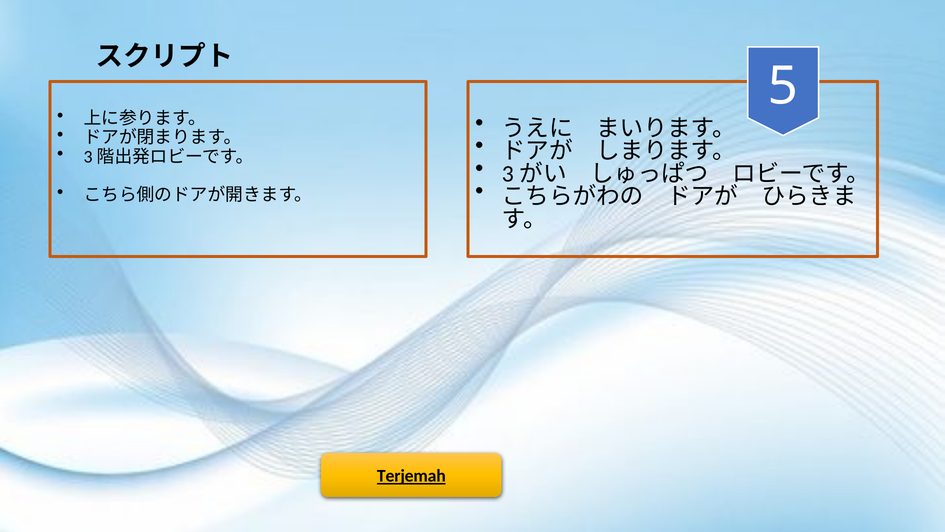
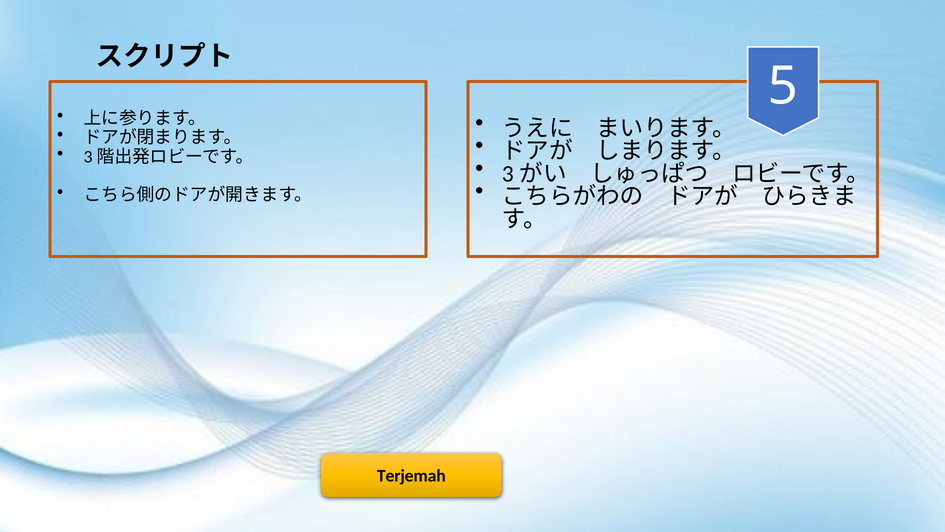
Terjemah underline: present -> none (411, 476)
